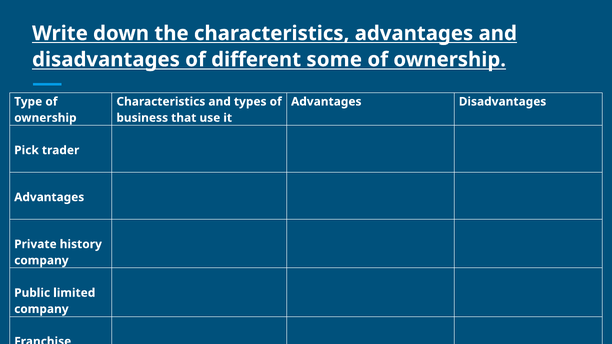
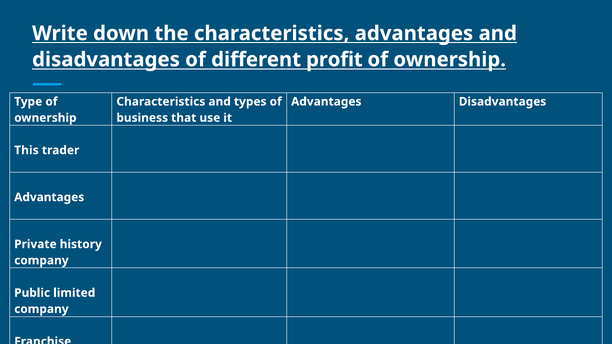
some: some -> profit (334, 60)
Pick: Pick -> This (26, 150)
